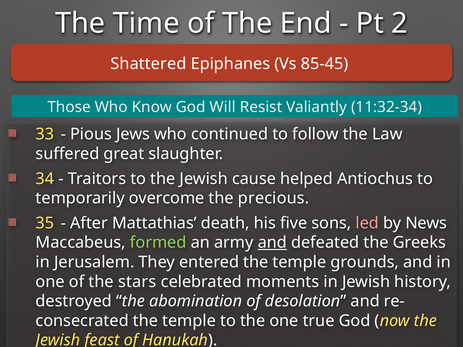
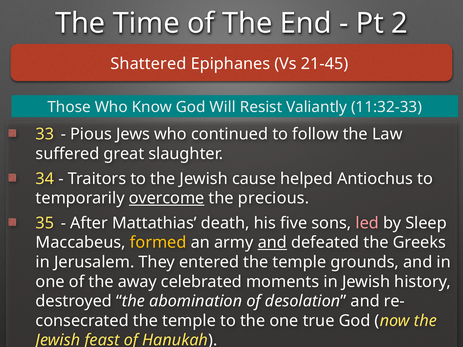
85-45: 85-45 -> 21-45 (325, 64)
11:32-34: 11:32-34 -> 11:32-33 (387, 107)
overcome underline: none -> present (167, 198)
News: News -> Sleep (426, 223)
formed colour: light green -> yellow (158, 243)
stars: stars -> away (137, 282)
